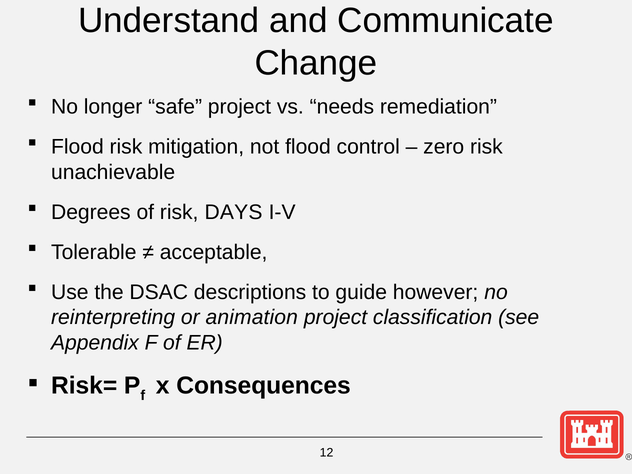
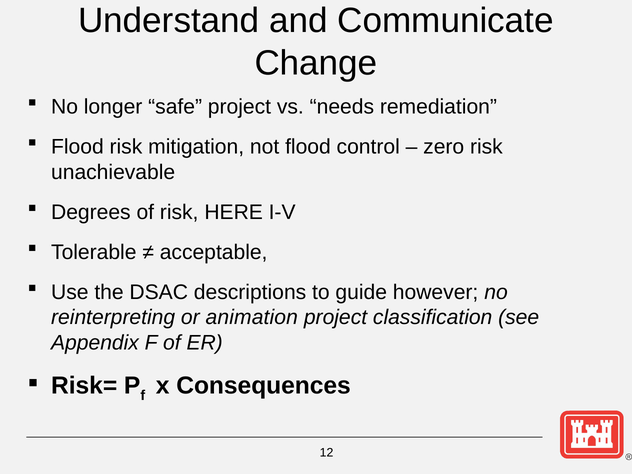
DAYS: DAYS -> HERE (234, 212)
